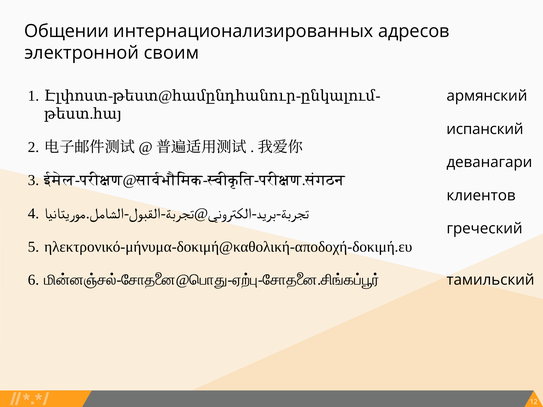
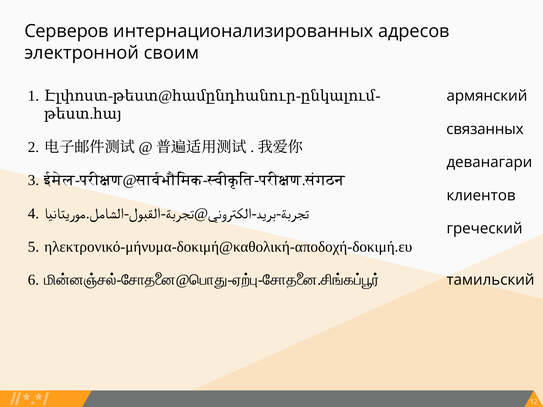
Общении: Общении -> Серверов (67, 31)
испанский: испанский -> связанных (485, 129)
